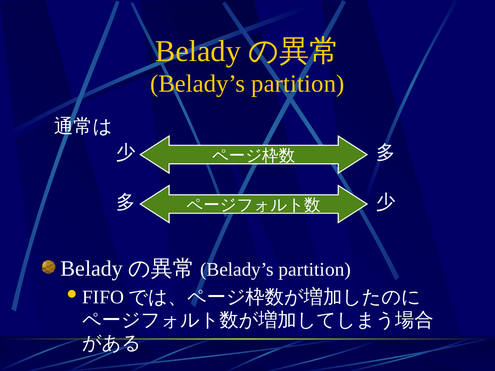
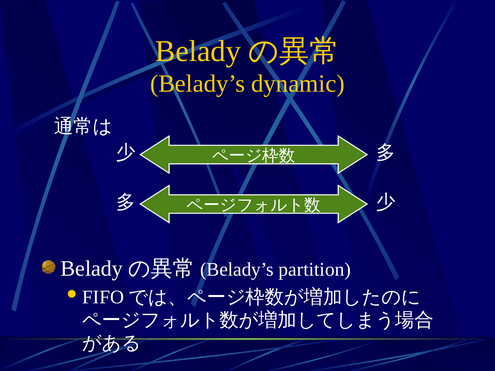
Belady’s partition: partition -> dynamic (298, 84)
